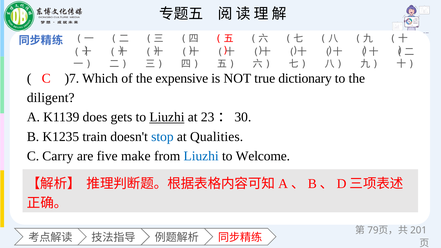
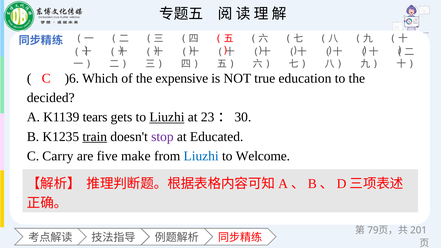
)7: )7 -> )6 (72, 78)
dictionary: dictionary -> education (305, 78)
diligent: diligent -> decided (51, 98)
does: does -> tears (95, 117)
train underline: none -> present (95, 137)
stop colour: blue -> purple (162, 137)
Qualities: Qualities -> Educated (217, 137)
